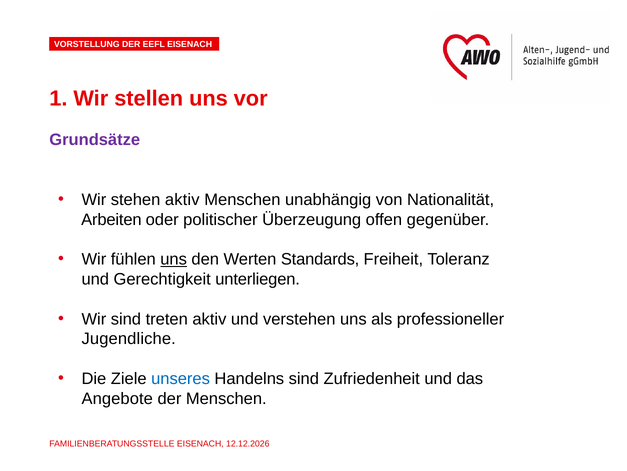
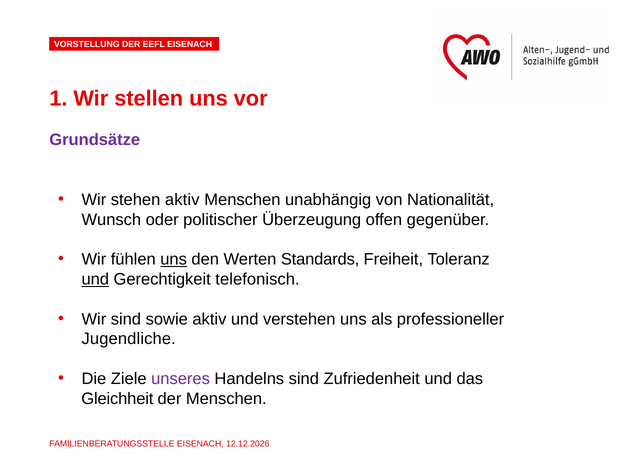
Arbeiten: Arbeiten -> Wunsch (111, 219)
und underline: none -> present (95, 279)
unterliegen: unterliegen -> telefonisch (258, 279)
treten: treten -> sowie (167, 319)
unseres colour: blue -> purple (181, 378)
Angebote: Angebote -> Gleichheit (117, 398)
